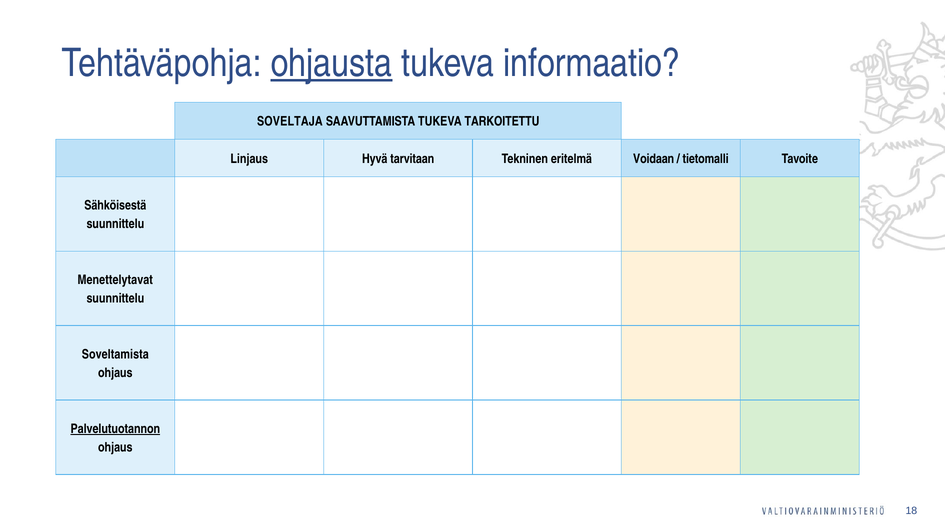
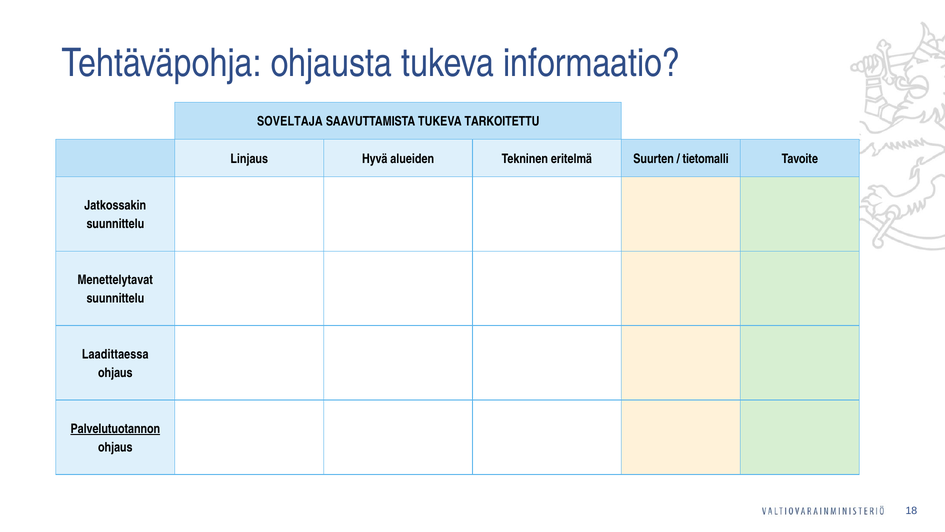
ohjausta underline: present -> none (331, 63)
tarvitaan: tarvitaan -> alueiden (412, 159)
Voidaan: Voidaan -> Suurten (654, 159)
Sähköisestä: Sähköisestä -> Jatkossakin (115, 205)
Soveltamista: Soveltamista -> Laadittaessa (115, 354)
